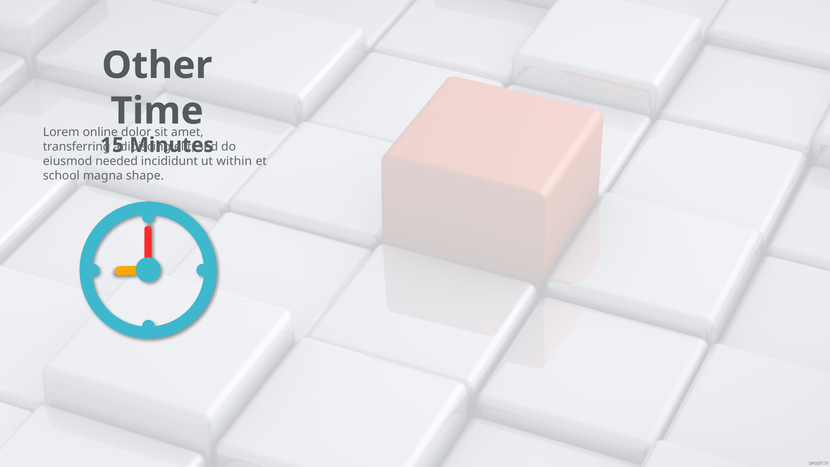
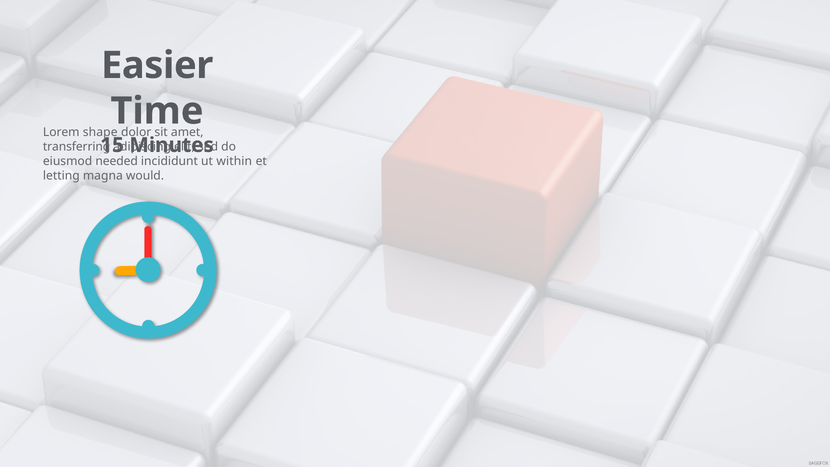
Other: Other -> Easier (157, 65)
online: online -> shape (100, 132)
school: school -> letting (61, 176)
shape: shape -> would (145, 176)
